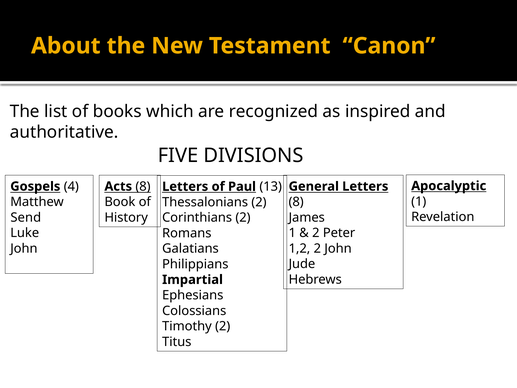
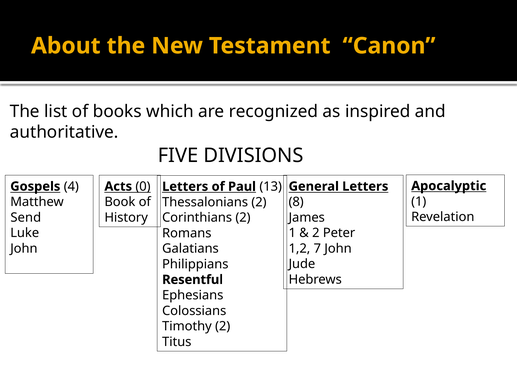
Acts 8: 8 -> 0 (143, 186)
1,2 2: 2 -> 7 (317, 248)
Impartial: Impartial -> Resentful (193, 280)
